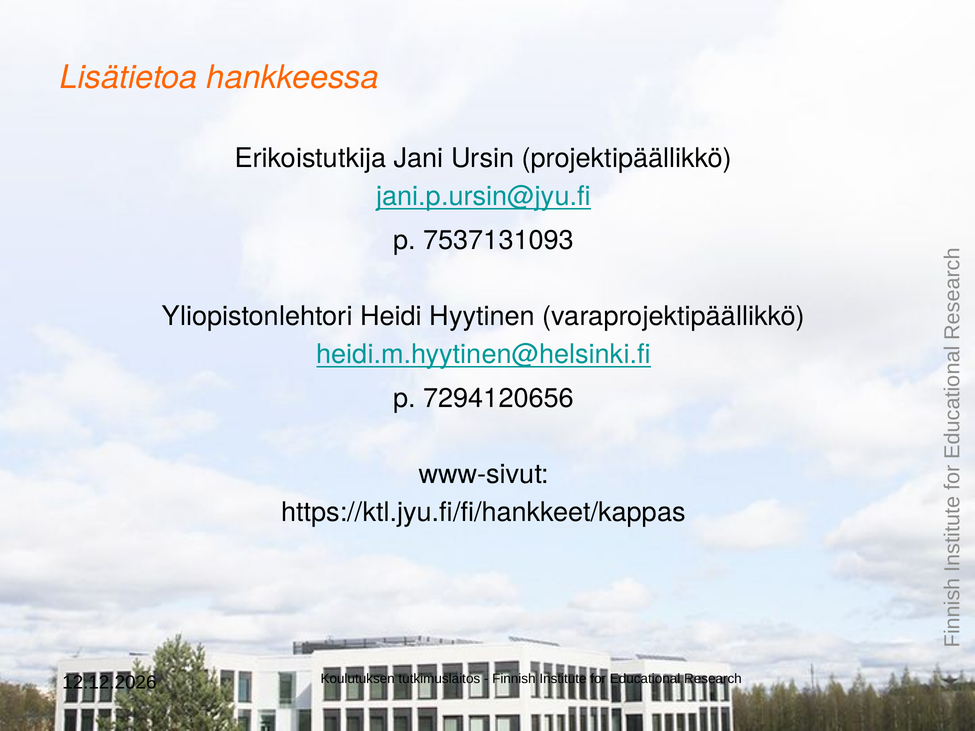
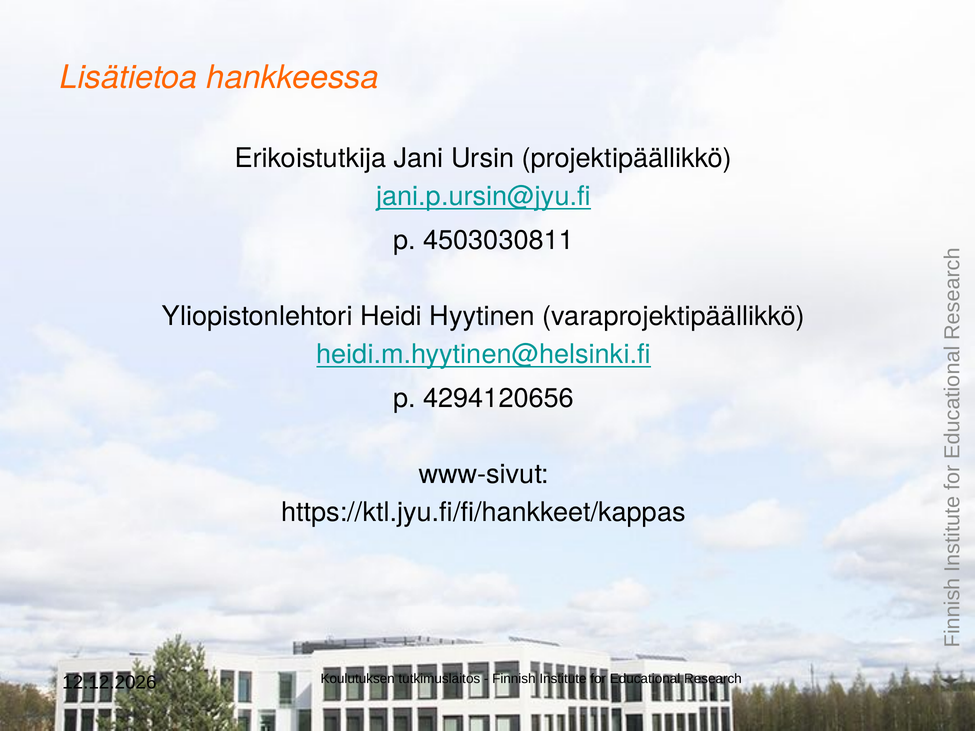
7537131093: 7537131093 -> 4503030811 (499, 240)
7294120656: 7294120656 -> 4294120656 (499, 399)
